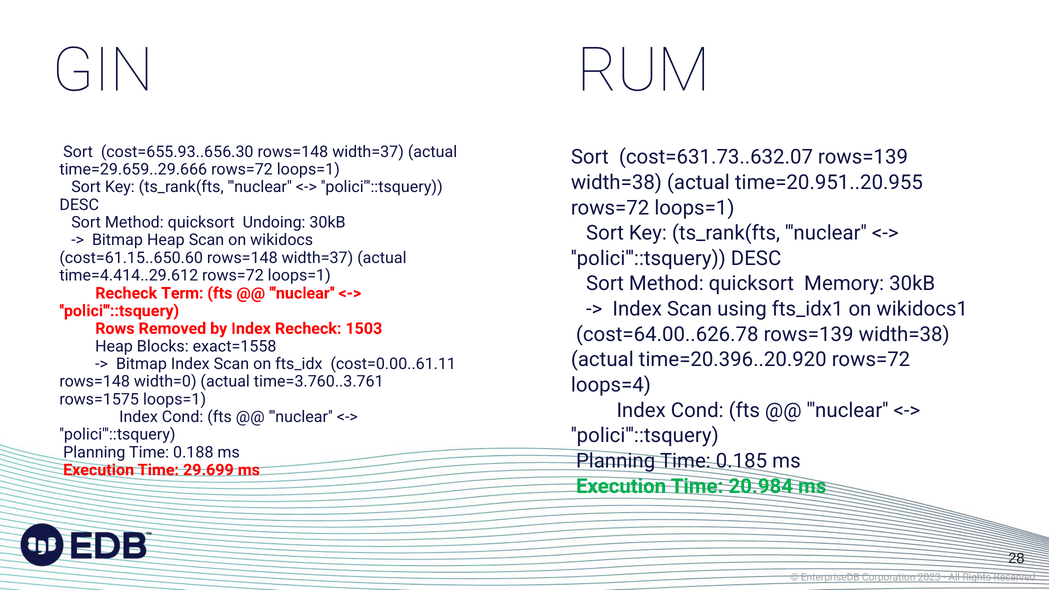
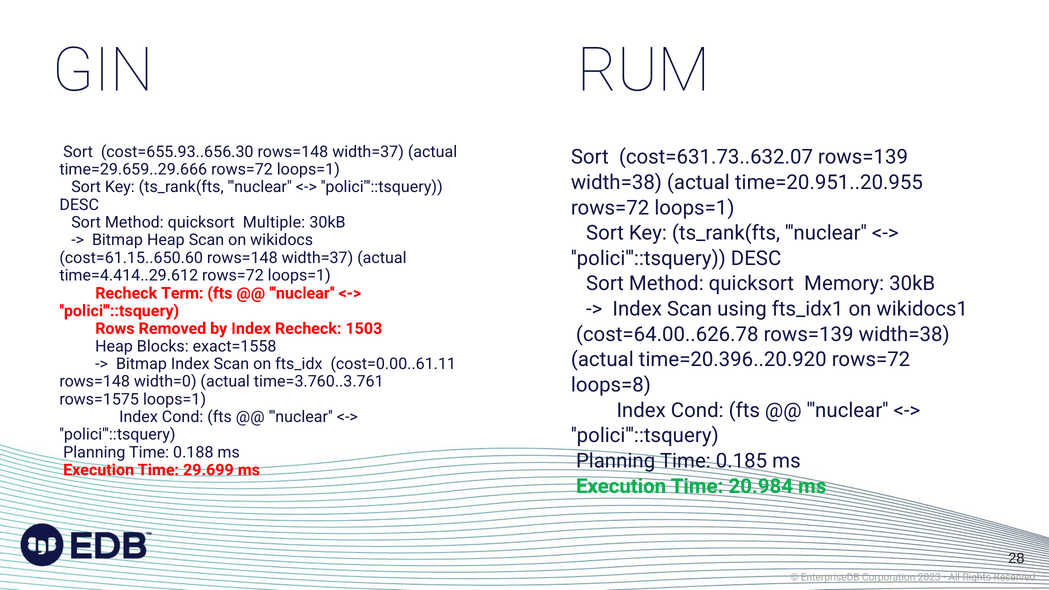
Undoing: Undoing -> Multiple (274, 223)
loops=4: loops=4 -> loops=8 (611, 385)
